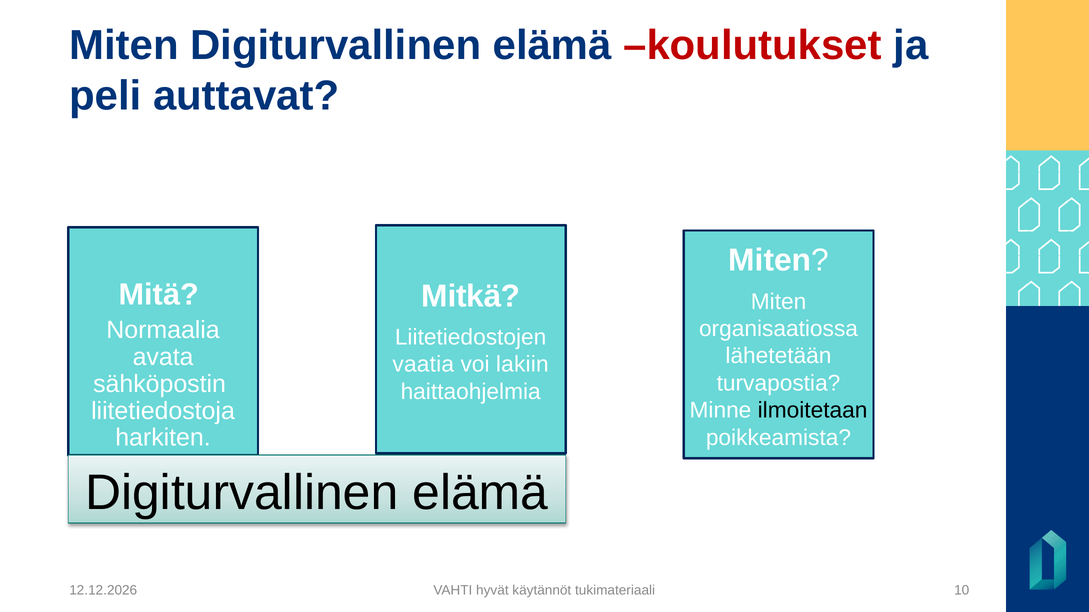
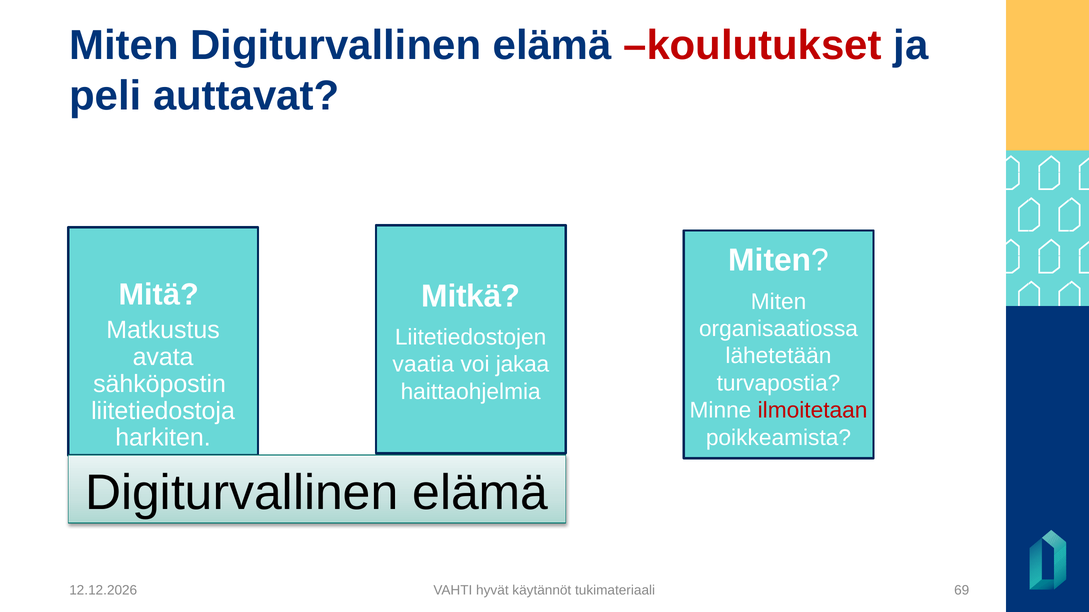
Normaalia: Normaalia -> Matkustus (163, 330)
lakiin: lakiin -> jakaa (523, 365)
ilmoitetaan colour: black -> red (813, 411)
10: 10 -> 69 (962, 591)
